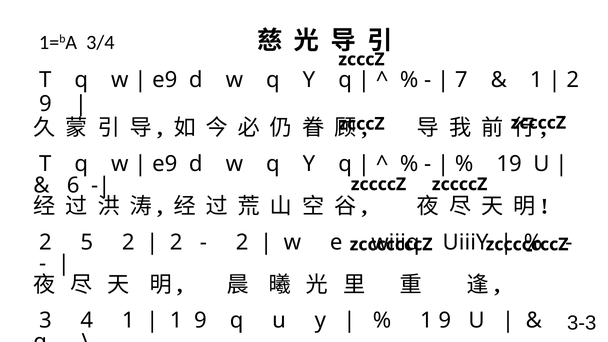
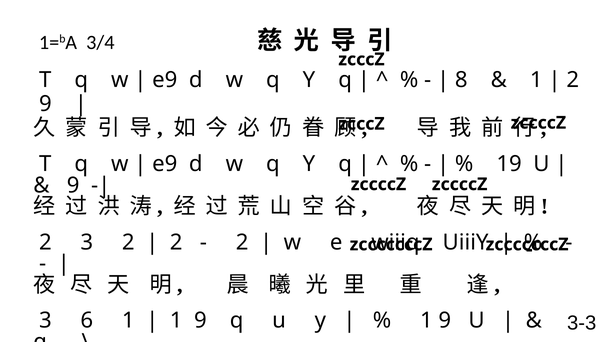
7: 7 -> 8 (461, 80)
6: 6 -> 9 (73, 185)
2 5: 5 -> 3 (87, 242)
4: 4 -> 6 (87, 321)
